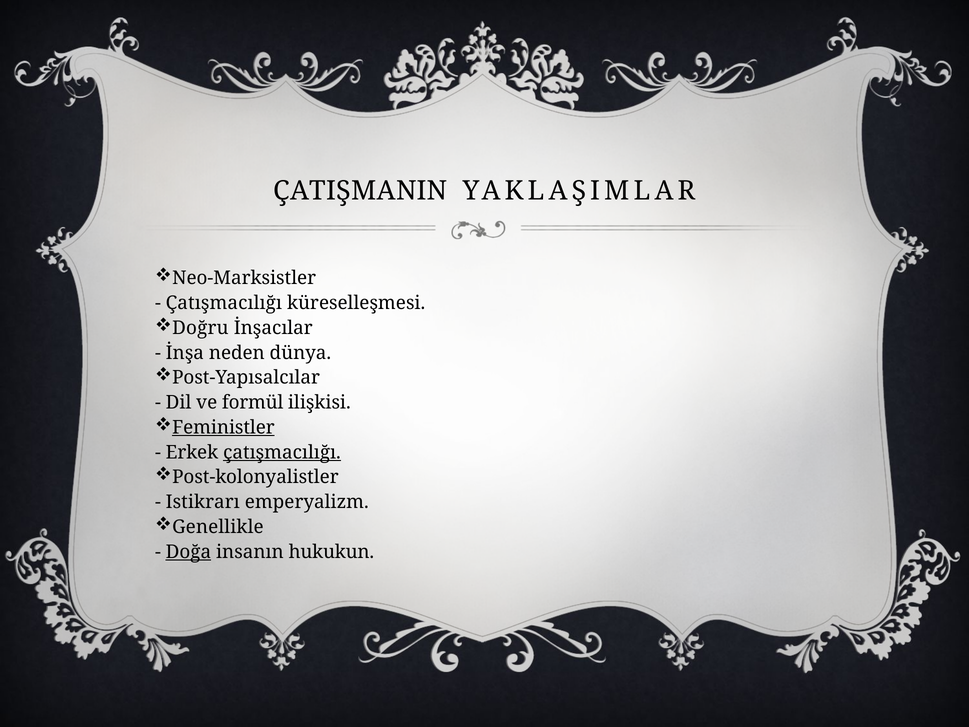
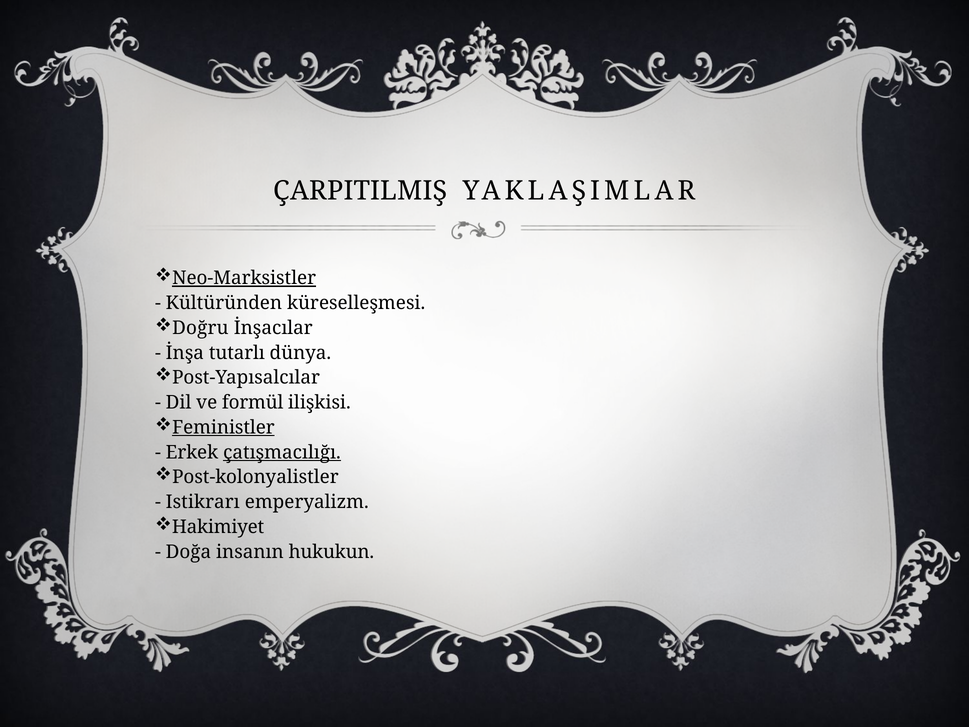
ÇATIŞMANIN: ÇATIŞMANIN -> ÇARPITILMIŞ (360, 191)
Neo-Marksistler underline: none -> present (244, 278)
Çatışmacılığı: Çatışmacılığı -> Kültüründen (224, 303)
neden: neden -> tutarlı (237, 353)
Genellikle: Genellikle -> Hakimiyet (218, 527)
Doğa underline: present -> none (188, 552)
